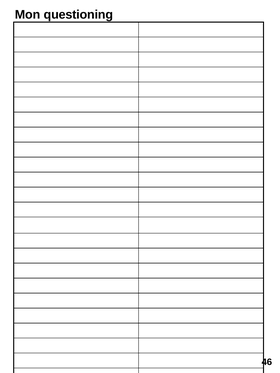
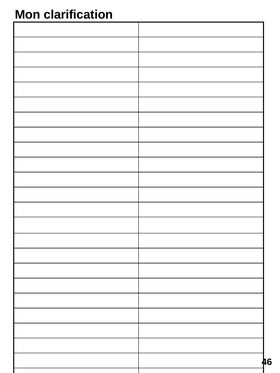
questioning: questioning -> clarification (78, 15)
